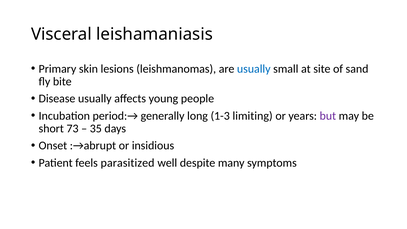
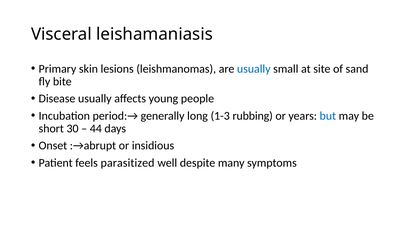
limiting: limiting -> rubbing (253, 116)
but colour: purple -> blue (328, 116)
73: 73 -> 30 (73, 129)
35: 35 -> 44 (96, 129)
